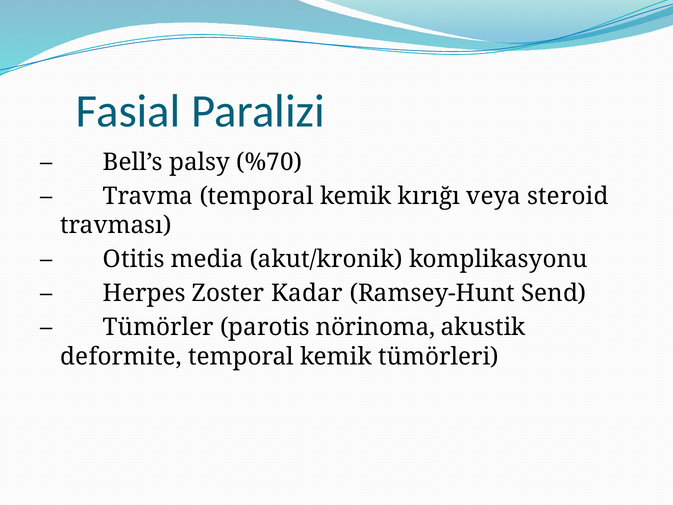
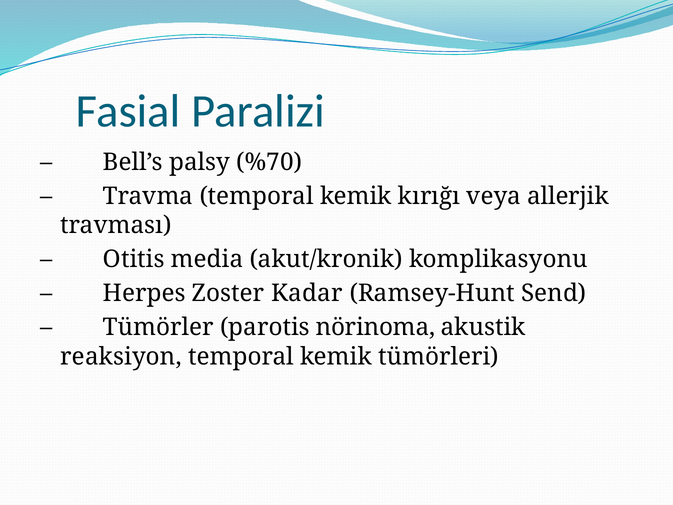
steroid: steroid -> allerjik (568, 196)
deformite: deformite -> reaksiyon (121, 356)
